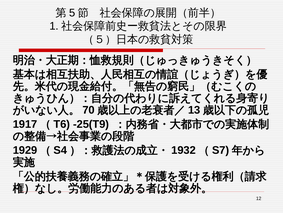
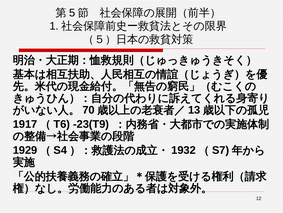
-25(T9: -25(T9 -> -23(T9 (91, 124)
